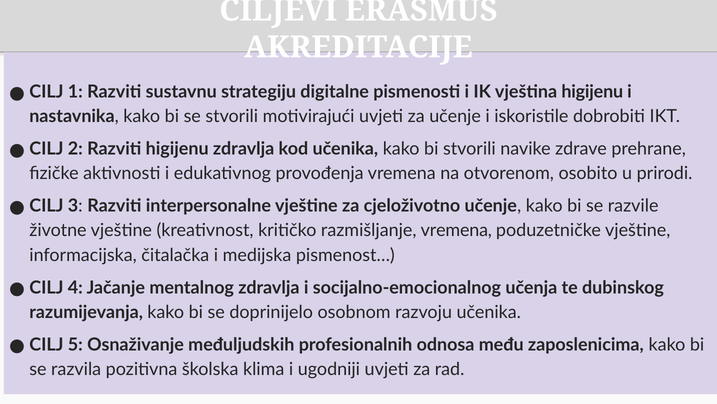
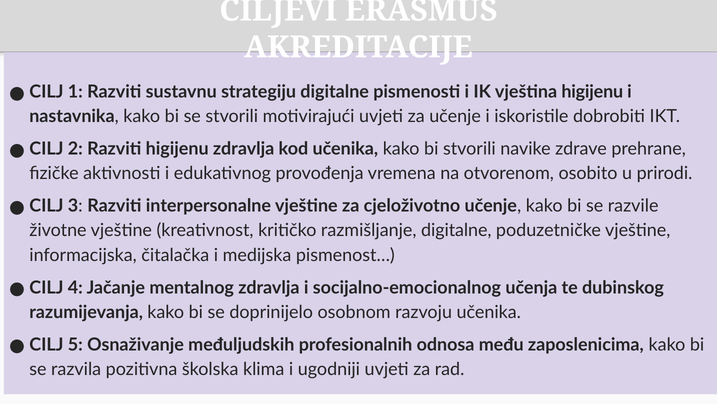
razmišljanje vremena: vremena -> digitalne (456, 230)
